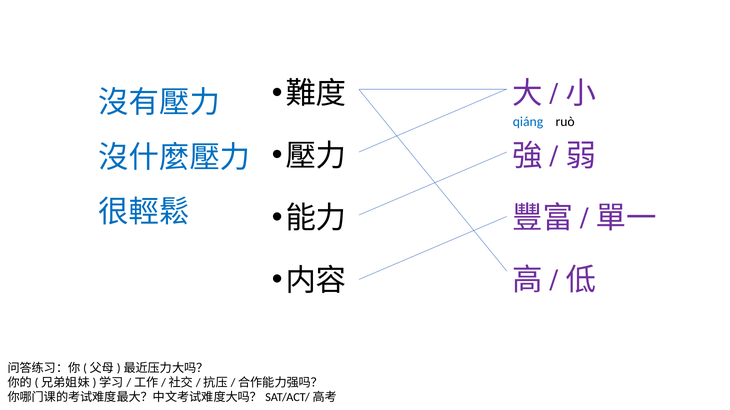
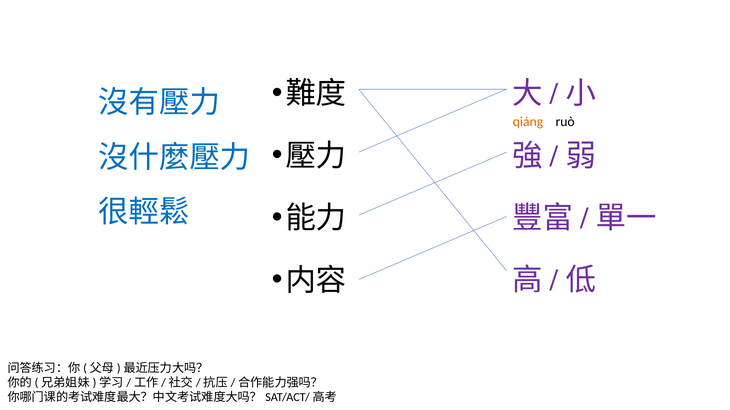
qiáng colour: blue -> orange (528, 122)
